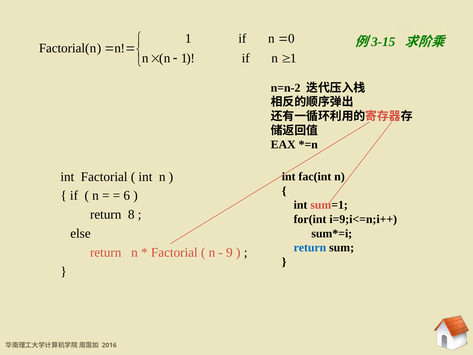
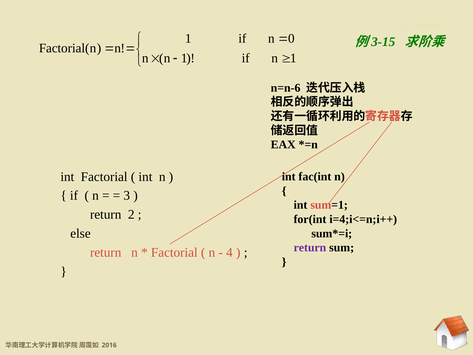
n=n-2: n=n-2 -> n=n-6 (286, 88)
6: 6 -> 3 (127, 195)
8: 8 -> 2 (131, 214)
i=9;i<=n;i++: i=9;i<=n;i++ -> i=4;i<=n;i++ (363, 219)
return colour: blue -> purple (310, 247)
9: 9 -> 4 (229, 252)
